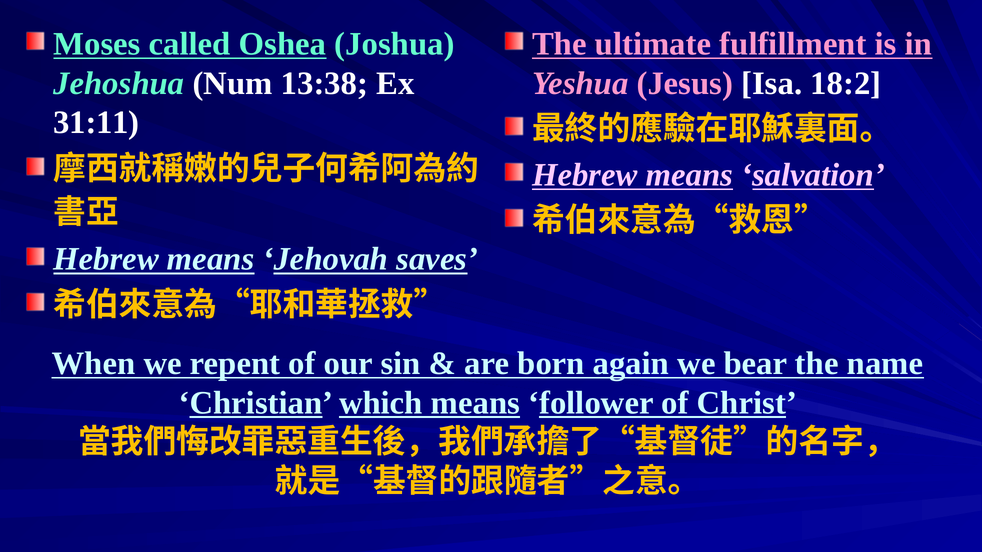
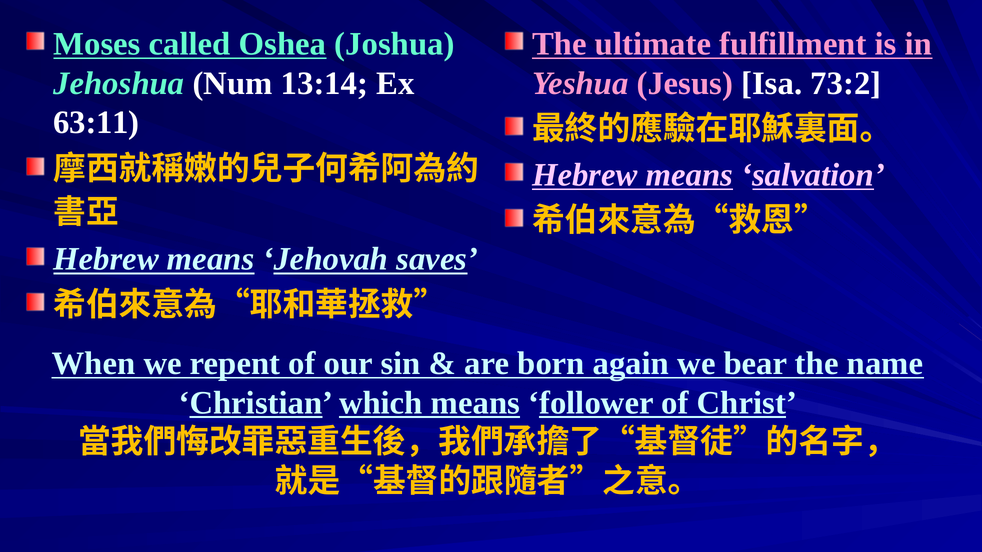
13:38: 13:38 -> 13:14 (324, 83)
18:2: 18:2 -> 73:2 (846, 83)
31:11: 31:11 -> 63:11 (96, 123)
